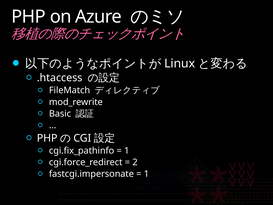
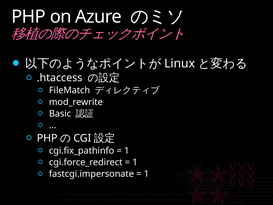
2: 2 -> 1 (135, 162)
